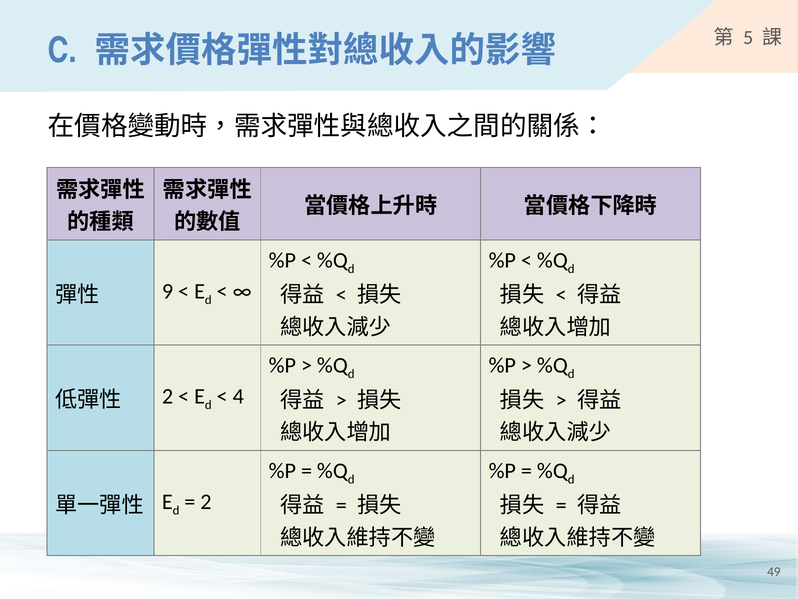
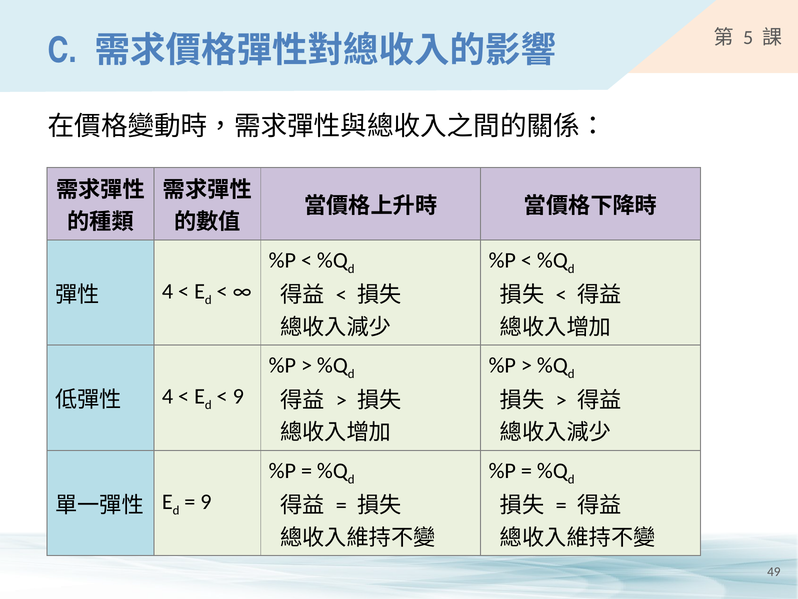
9: 9 -> 4 (168, 291)
2: 2 -> 4 (168, 396)
4: 4 -> 9 (238, 396)
2: 2 -> 9 (206, 501)
